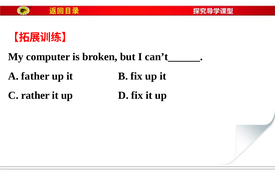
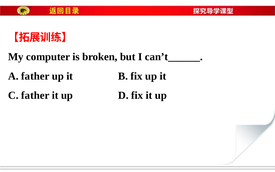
C rather: rather -> father (35, 95)
